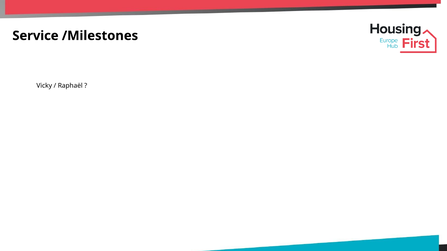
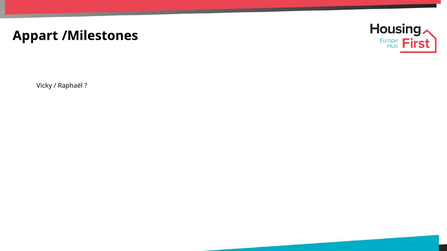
Service: Service -> Appart (35, 36)
